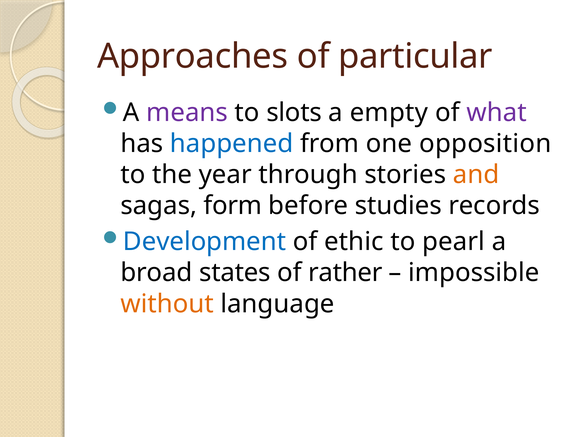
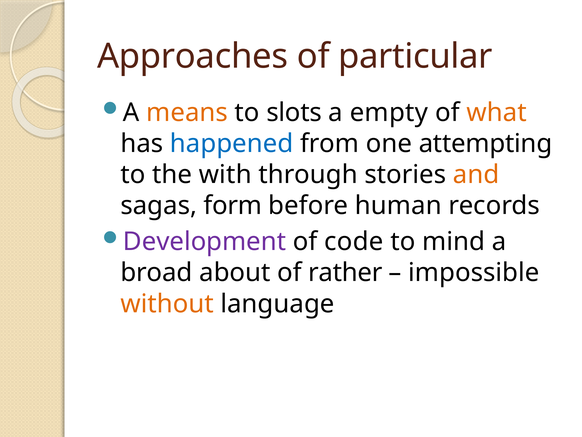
means colour: purple -> orange (187, 112)
what colour: purple -> orange (497, 112)
opposition: opposition -> attempting (485, 143)
year: year -> with (225, 174)
studies: studies -> human (398, 205)
Development colour: blue -> purple (205, 241)
ethic: ethic -> code (354, 241)
pearl: pearl -> mind (454, 241)
states: states -> about (235, 272)
